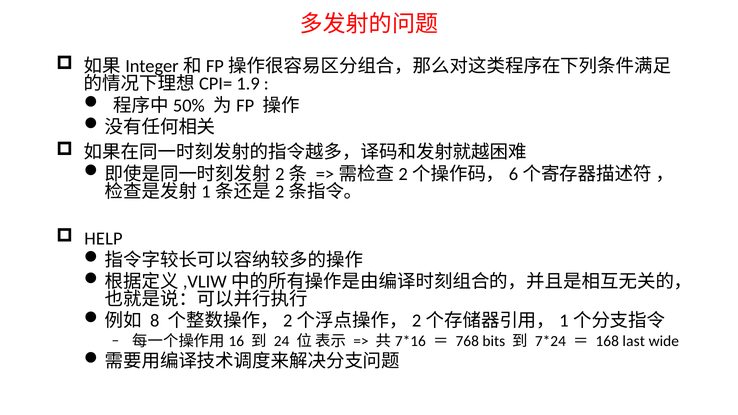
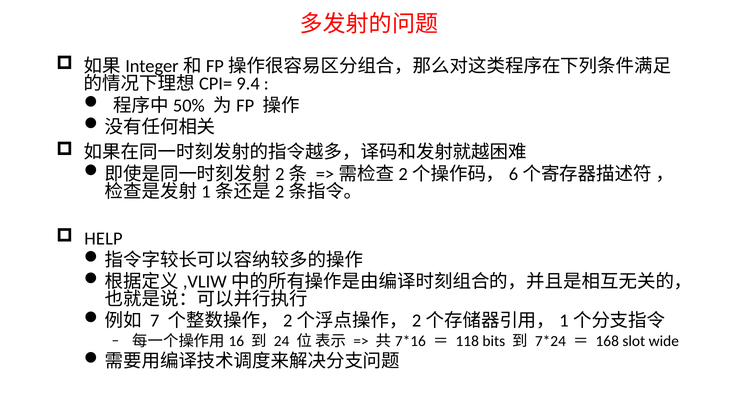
1.9: 1.9 -> 9.4 (248, 84)
8: 8 -> 7 (155, 321)
768: 768 -> 118 (467, 341)
last: last -> slot (634, 341)
